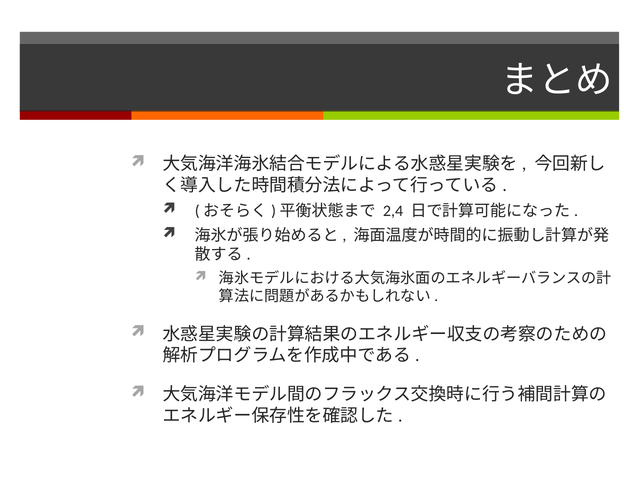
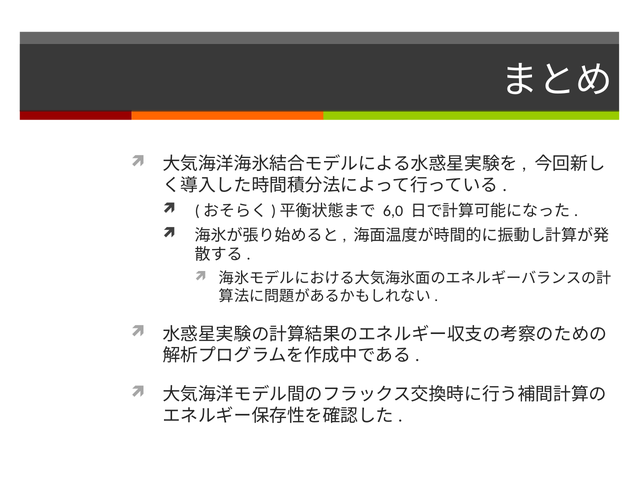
2,4: 2,4 -> 6,0 (393, 211)
